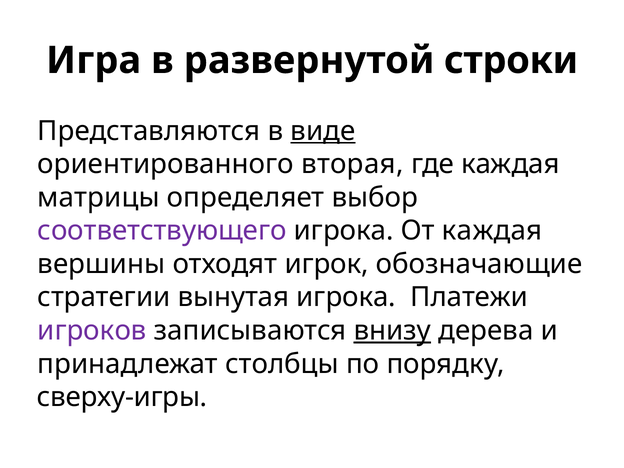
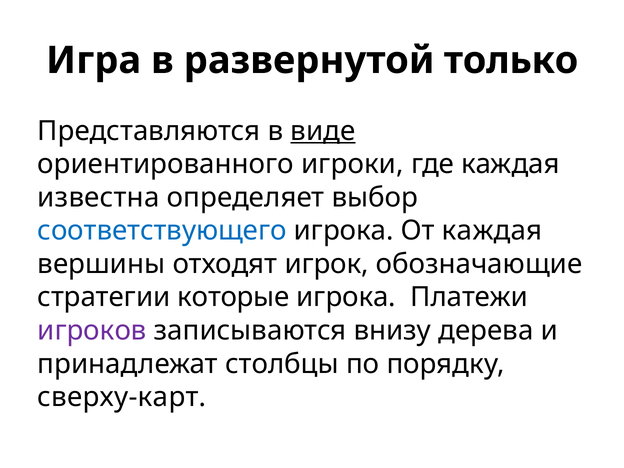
строки: строки -> только (511, 60)
вторая: вторая -> игроки (352, 164)
матрицы: матрицы -> известна (98, 197)
соответствующего colour: purple -> blue (162, 231)
вынутая: вынутая -> которые (233, 297)
внизу underline: present -> none (392, 331)
сверху-игры: сверху-игры -> сверху-карт (122, 397)
